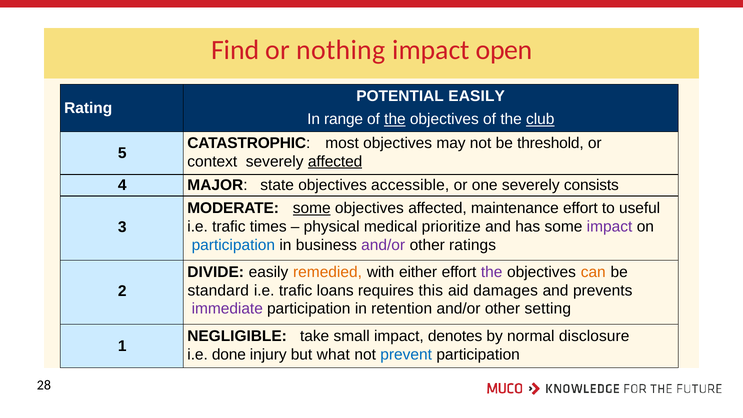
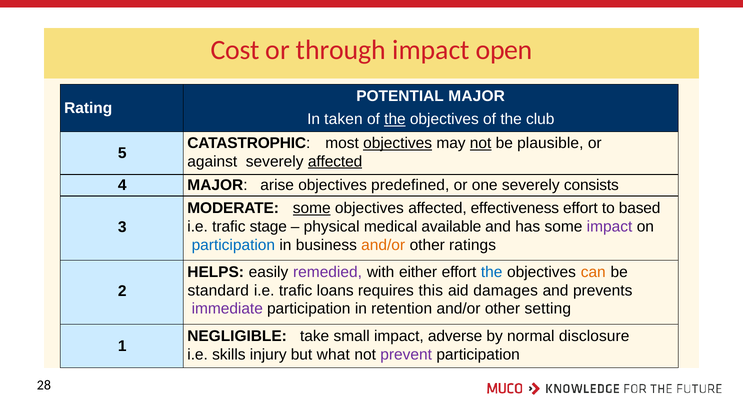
Find: Find -> Cost (235, 50)
nothing: nothing -> through (341, 50)
POTENTIAL EASILY: EASILY -> MAJOR (477, 96)
range: range -> taken (343, 119)
club underline: present -> none (540, 119)
objectives underline: none -> present (398, 143)
not underline: none -> present (481, 143)
threshold: threshold -> plausible (550, 143)
context: context -> against (212, 161)
state: state -> arise (277, 185)
accessible: accessible -> predefined (410, 185)
maintenance: maintenance -> effectiveness (515, 208)
useful: useful -> based (640, 208)
times: times -> stage (268, 227)
prioritize: prioritize -> available (451, 227)
and/or colour: purple -> orange (383, 245)
DIVIDE: DIVIDE -> HELPS (216, 272)
remedied colour: orange -> purple (328, 272)
the colour: purple -> blue (492, 272)
denotes: denotes -> adverse (455, 336)
done: done -> skills (229, 355)
prevent colour: blue -> purple (406, 355)
